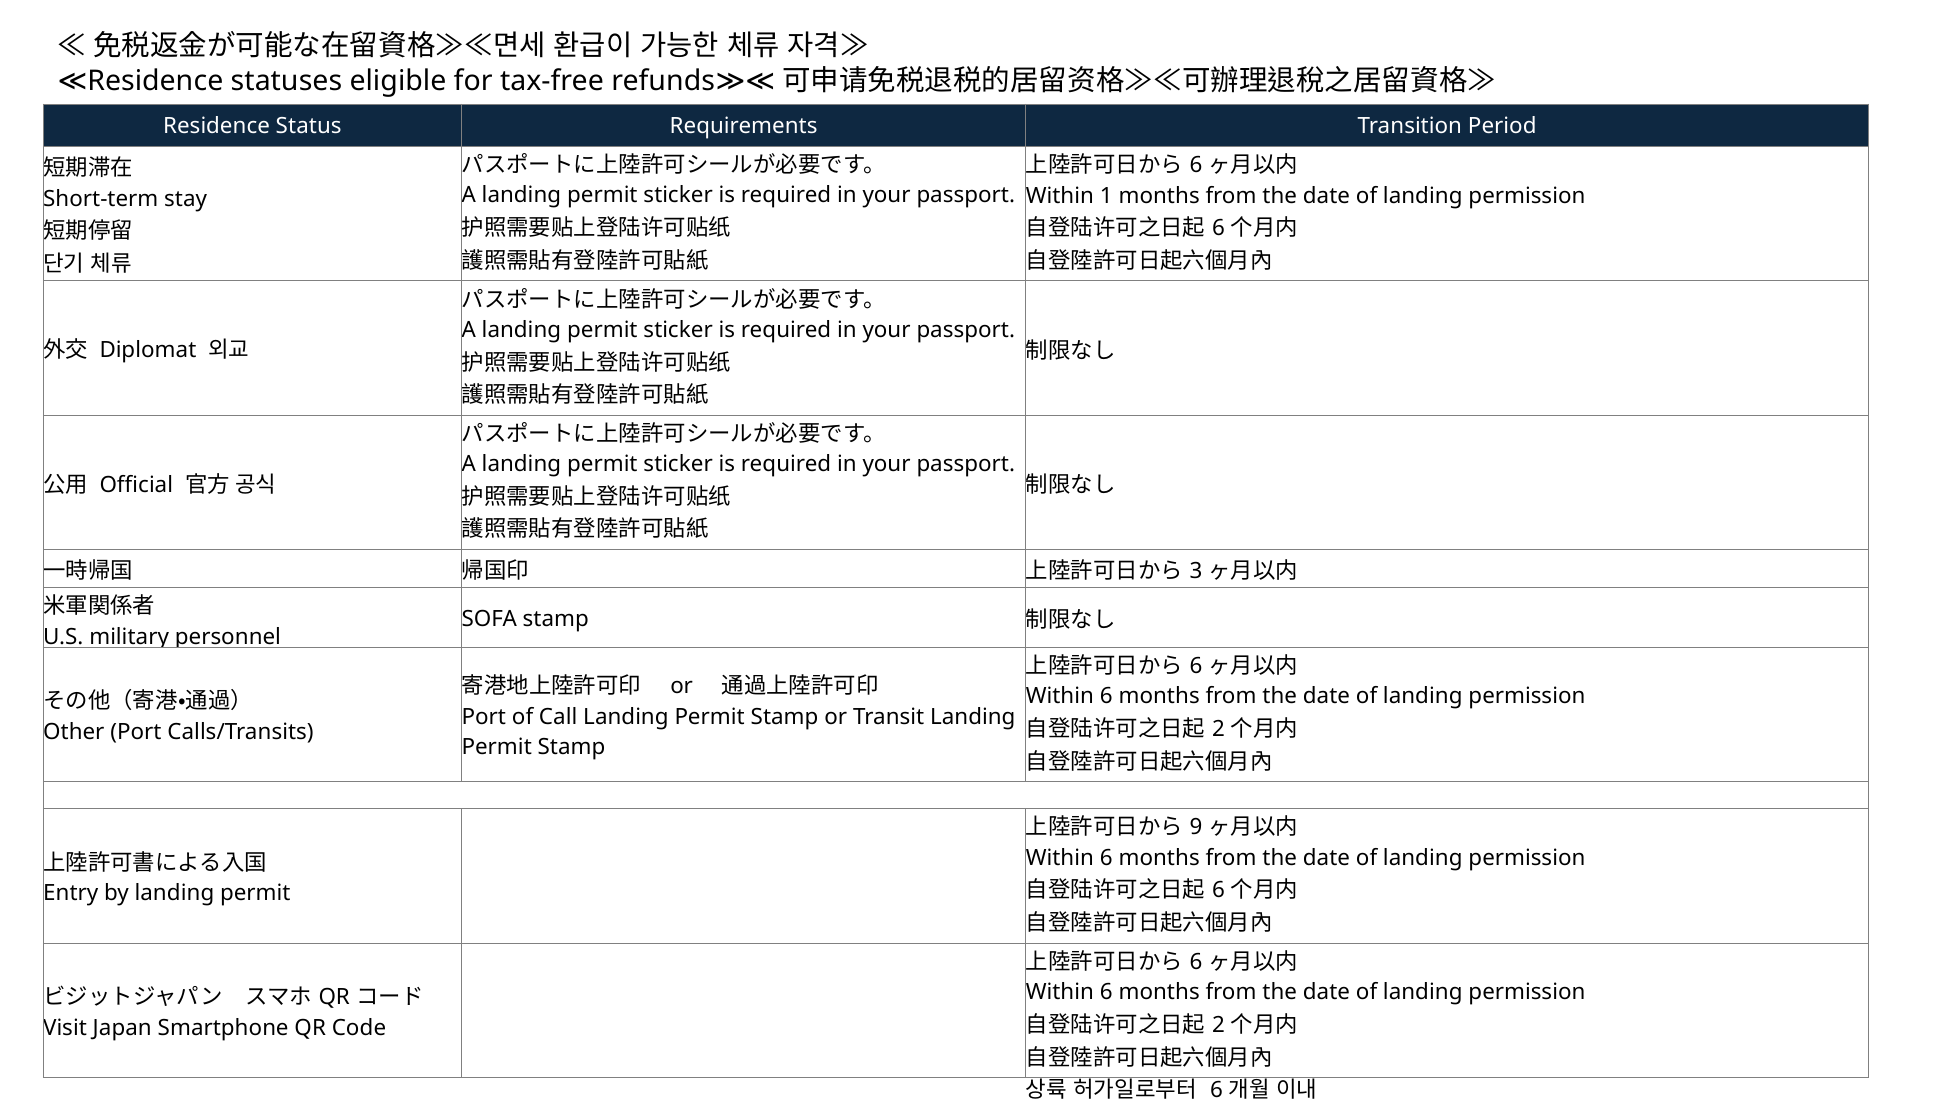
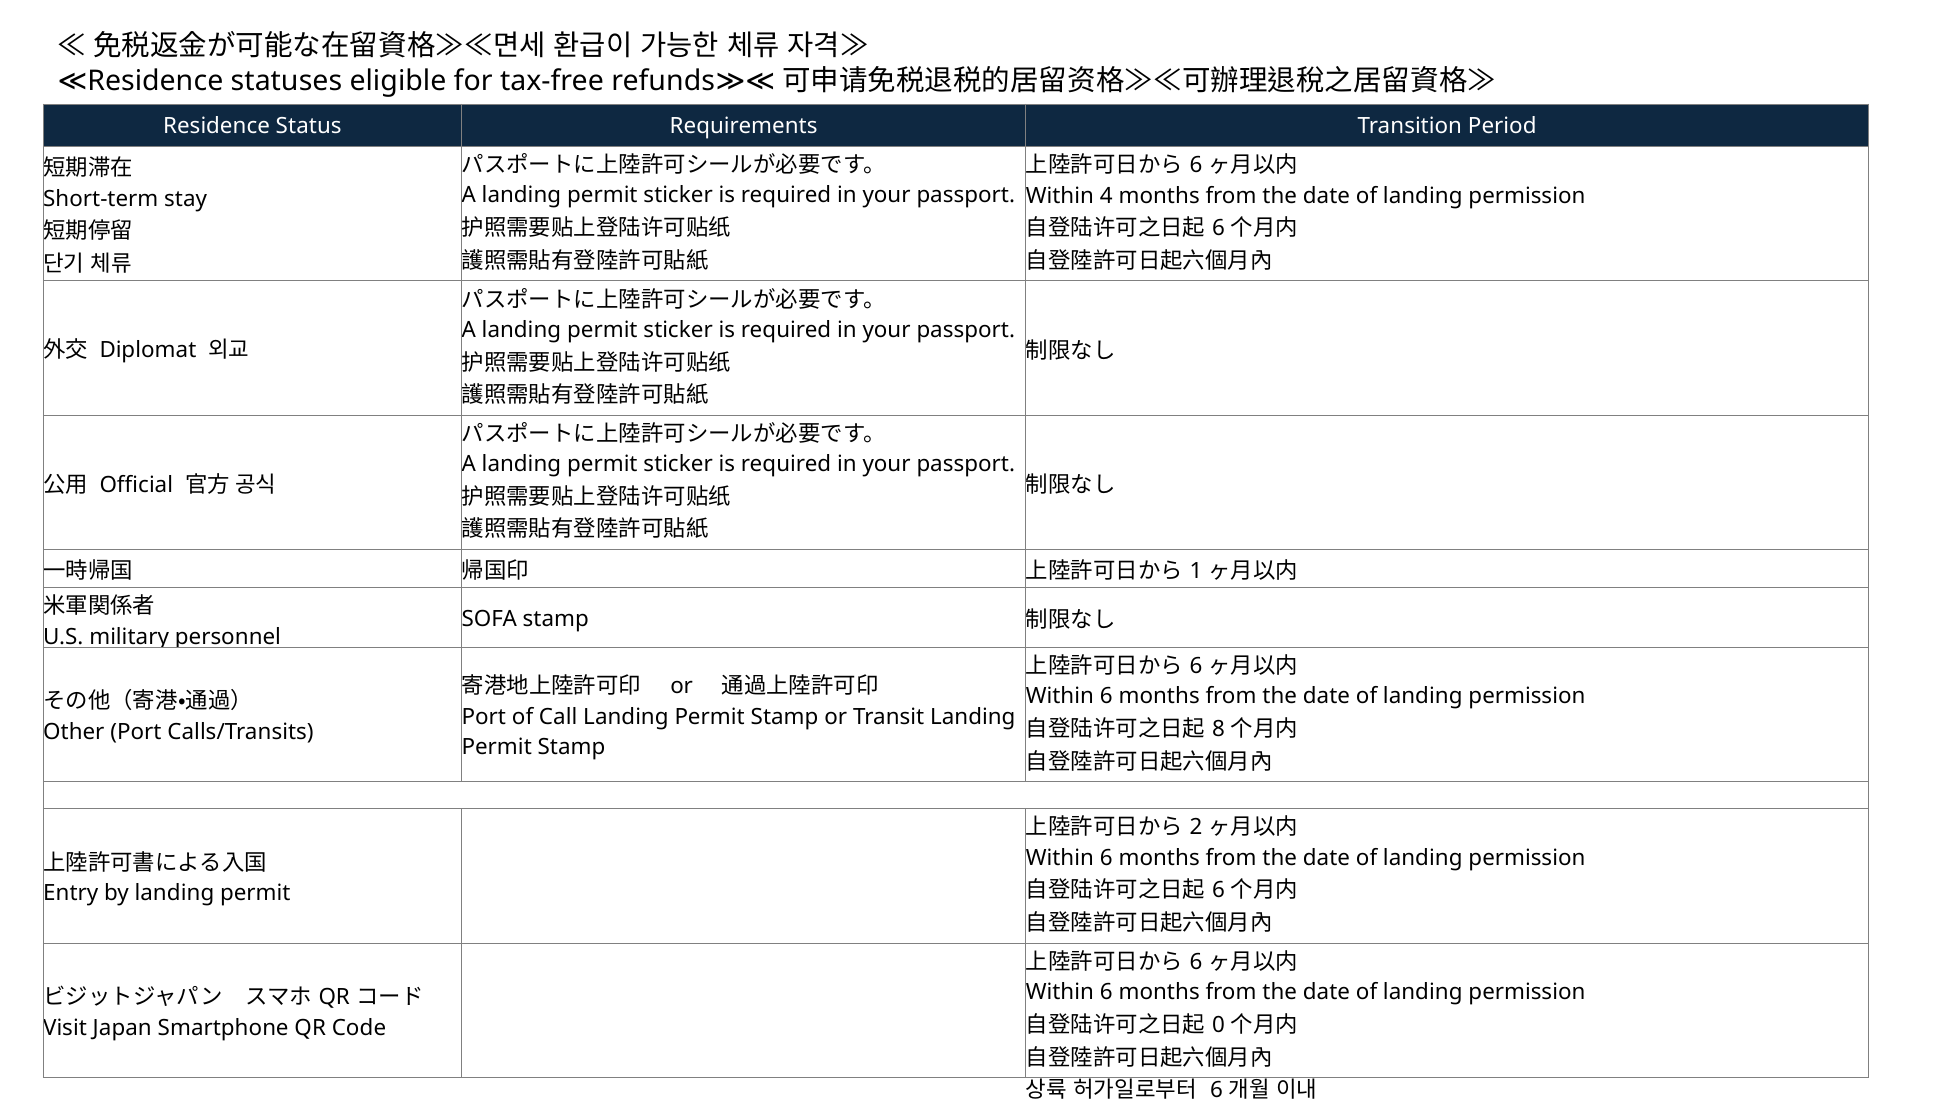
1: 1 -> 4 (1106, 196)
3: 3 -> 1 (1196, 571)
2: 2 -> 8 (1218, 729)
9: 9 -> 2 (1196, 827)
2: 2 -> 0 (1218, 1025)
